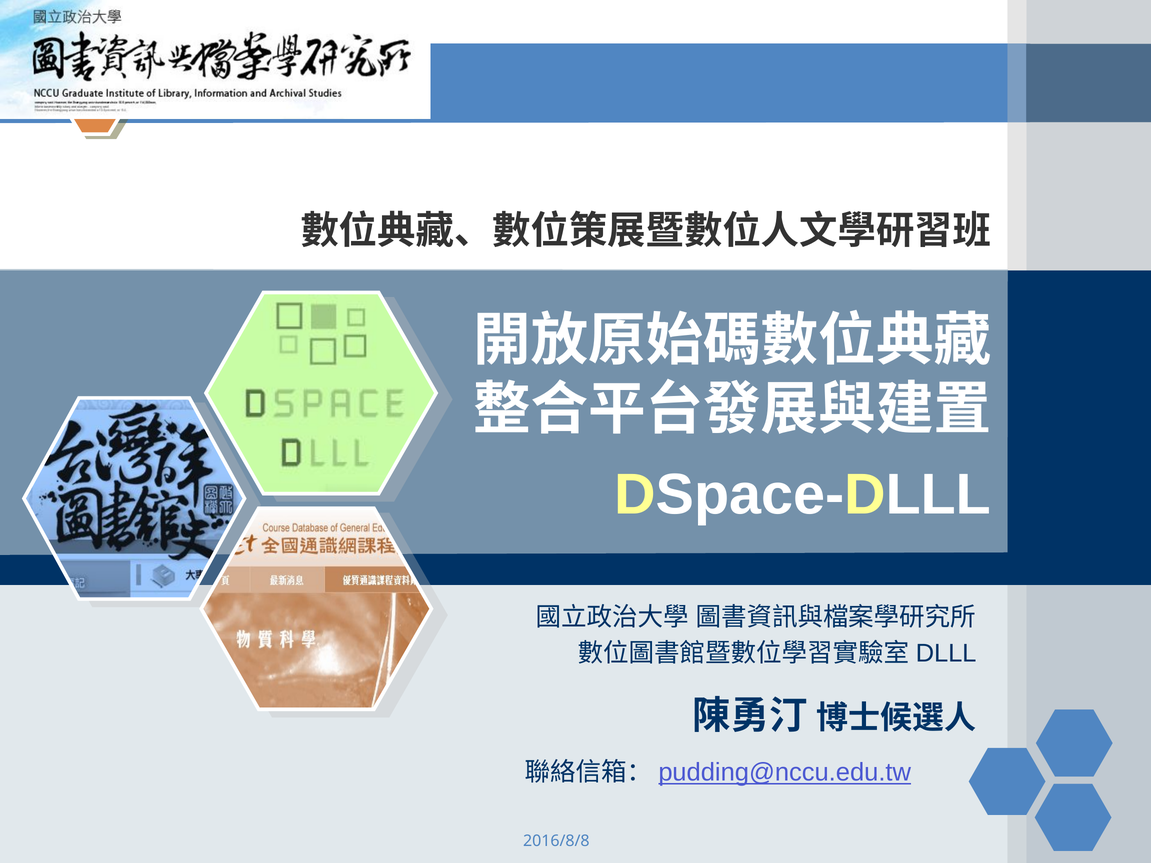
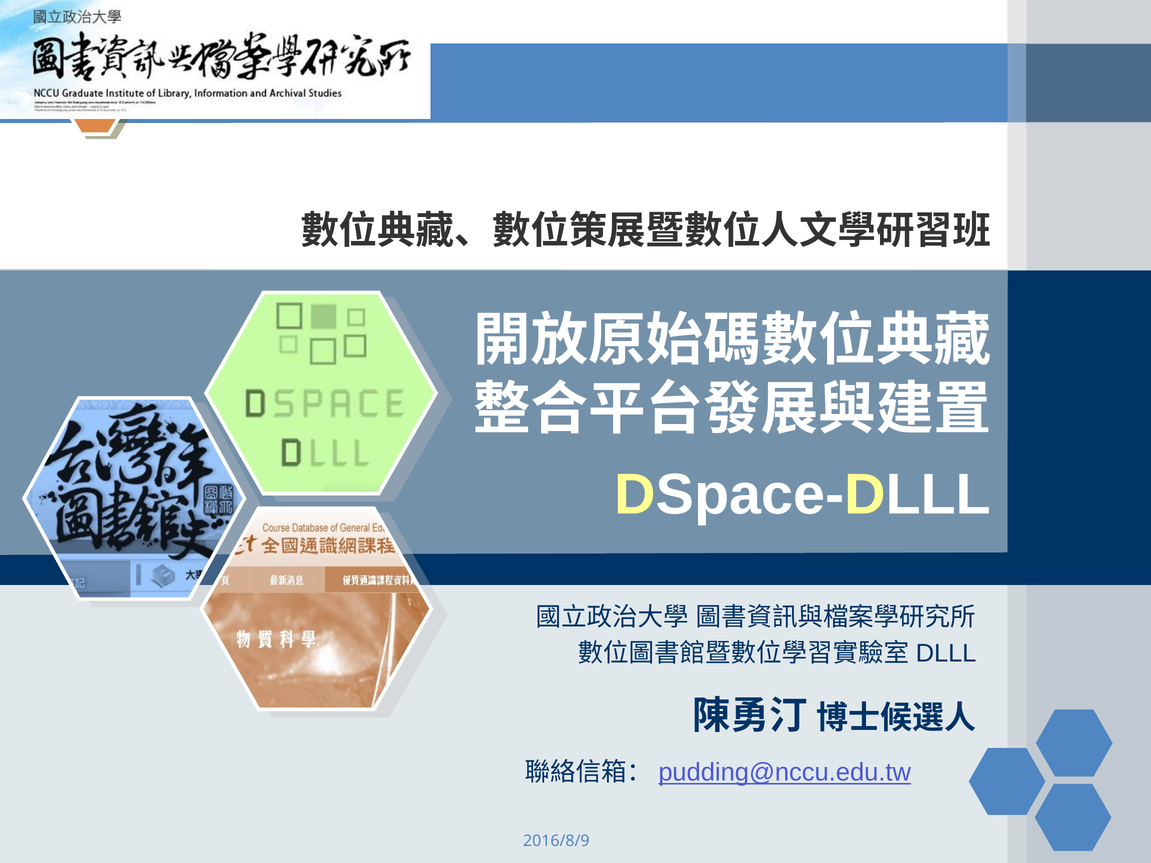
2016/8/8: 2016/8/8 -> 2016/8/9 (556, 841)
